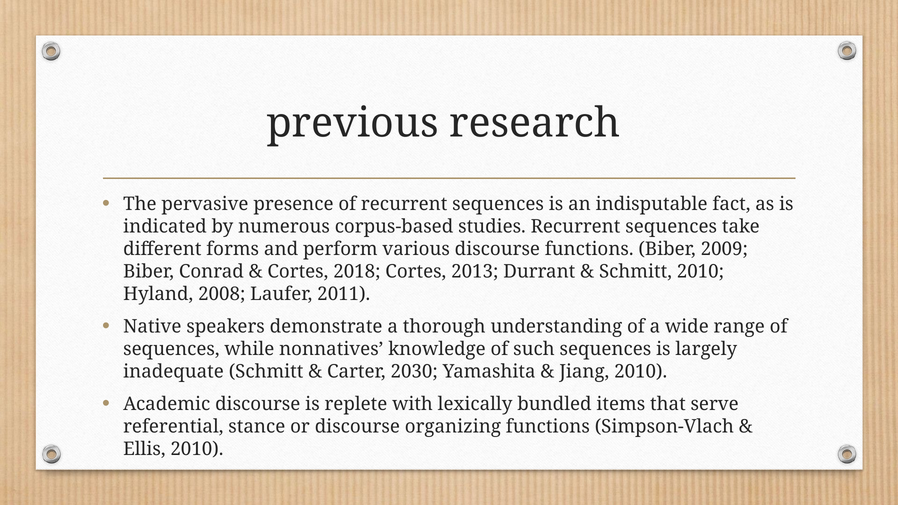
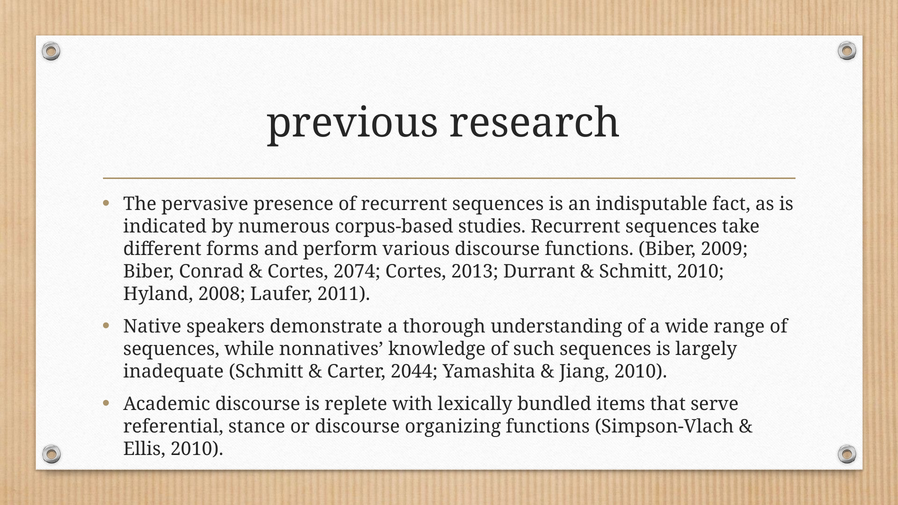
2018: 2018 -> 2074 (357, 272)
2030: 2030 -> 2044 (414, 372)
